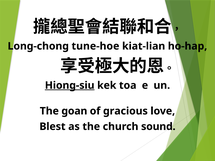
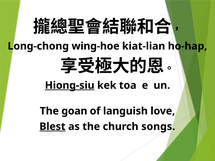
tune-hoe: tune-hoe -> wing-hoe (96, 46)
gracious: gracious -> languish (125, 111)
Blest underline: none -> present (52, 127)
sound: sound -> songs (158, 127)
